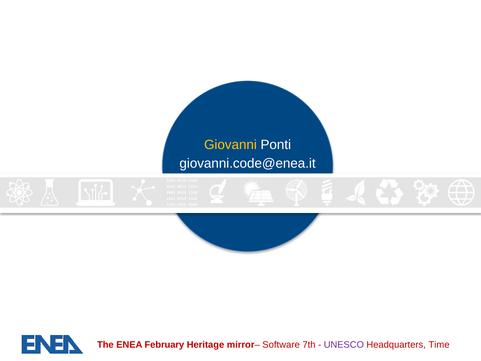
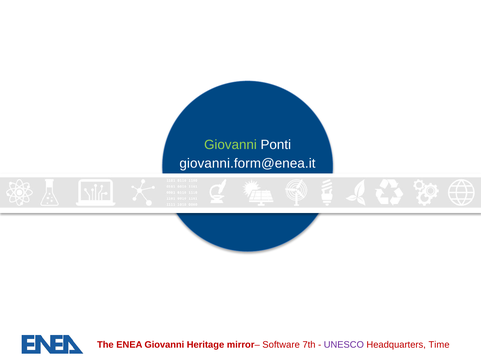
Giovanni colour: yellow -> light green (230, 145)
giovanni.code@enea.it: giovanni.code@enea.it -> giovanni.form@enea.it (247, 163)
ENEA February: February -> Giovanni (164, 345)
